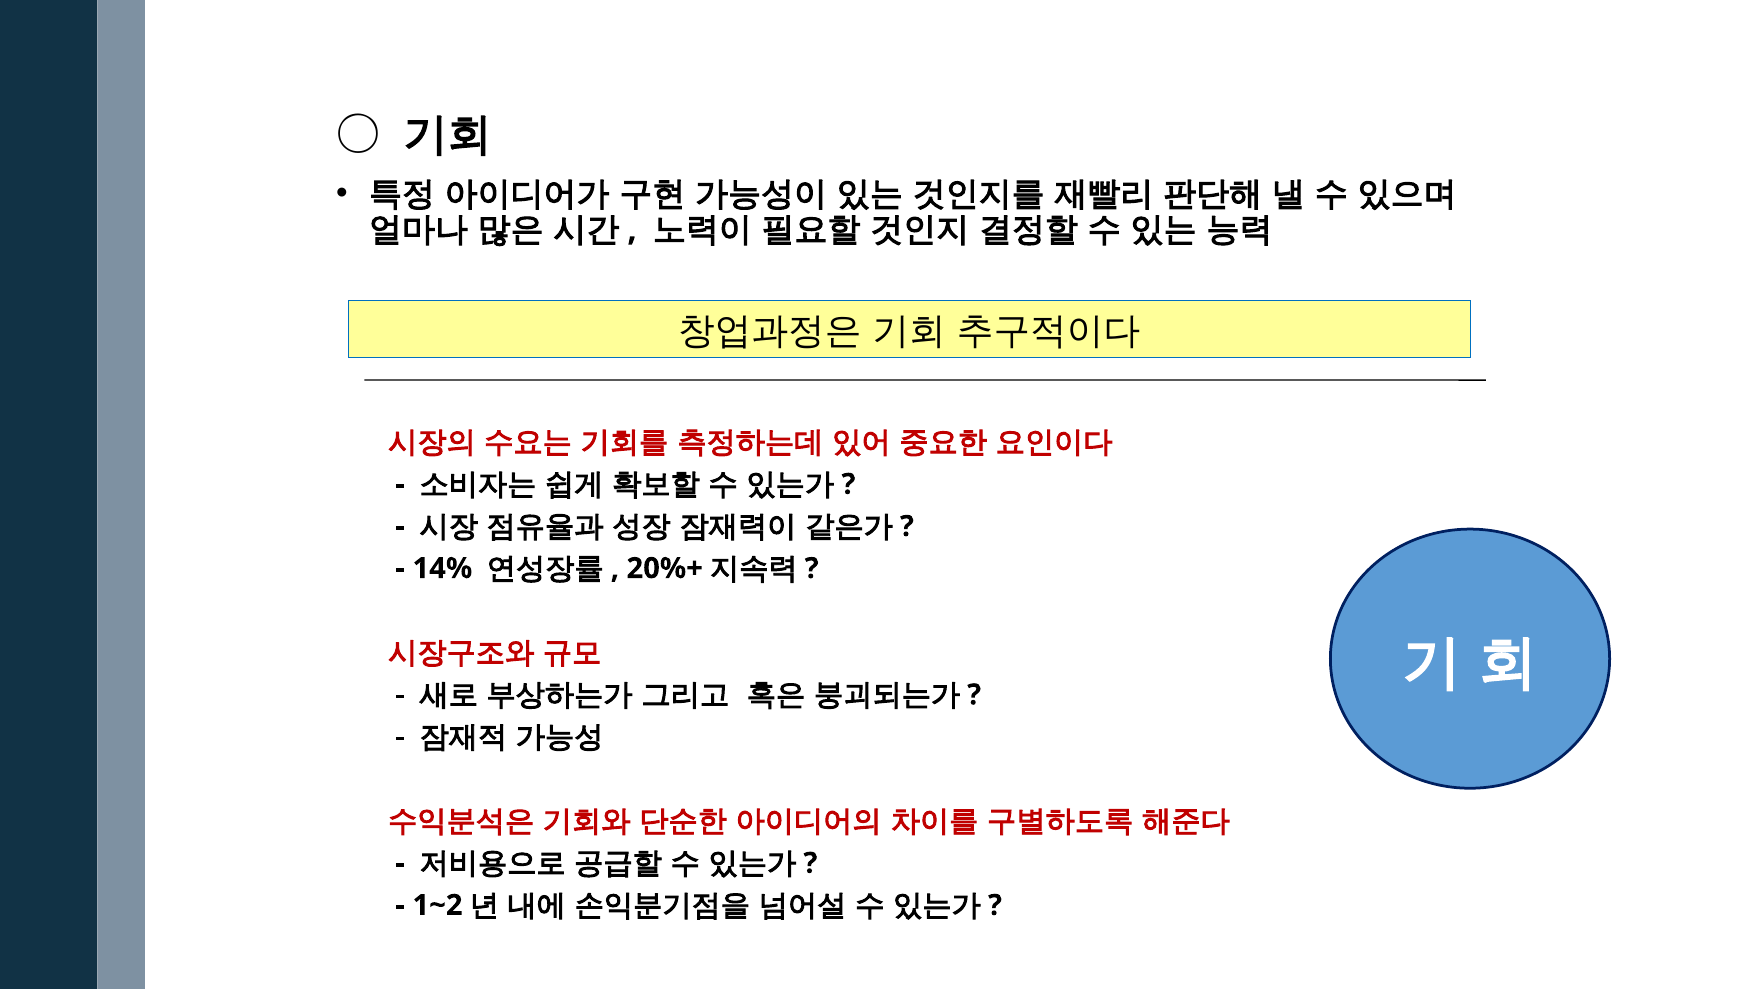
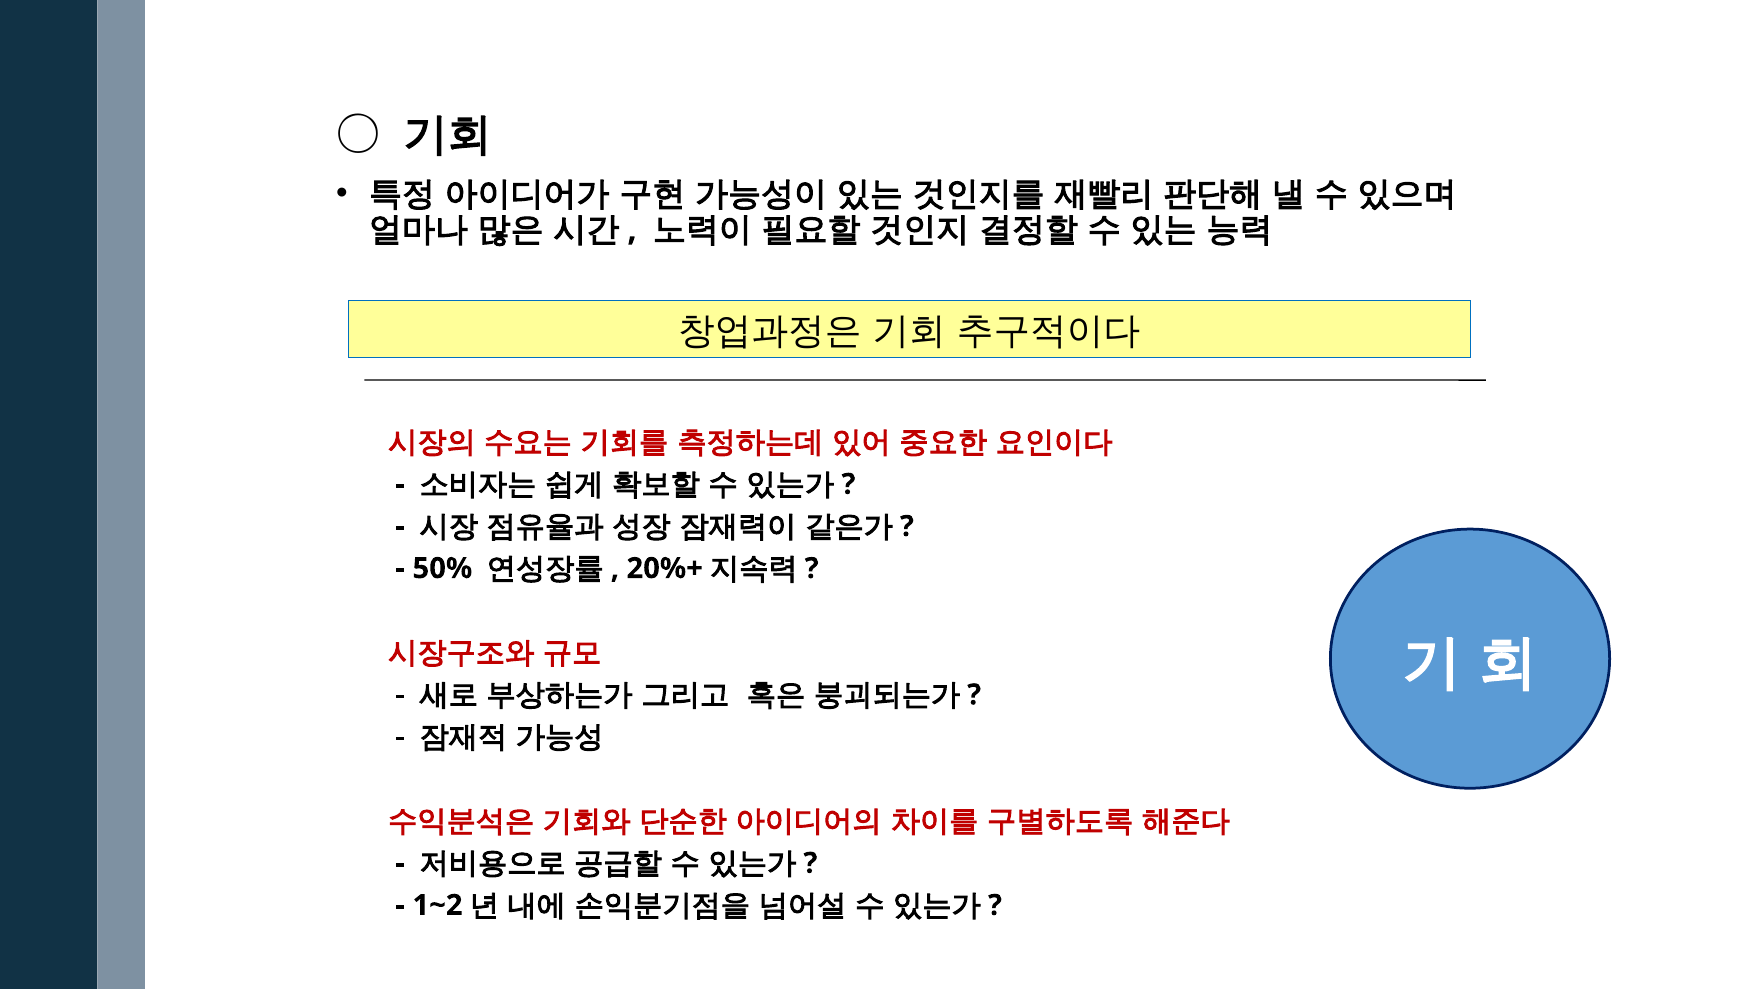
14%: 14% -> 50% (442, 568)
